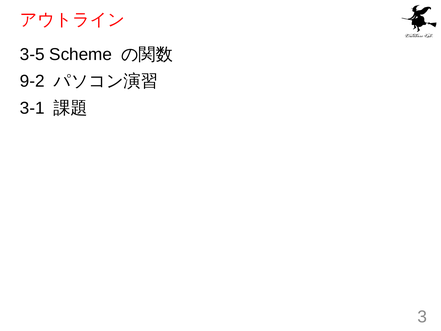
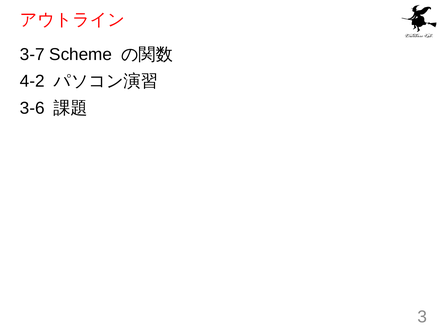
3-5: 3-5 -> 3-7 (32, 55)
9-2: 9-2 -> 4-2 (32, 81)
3-1: 3-1 -> 3-6 (32, 108)
